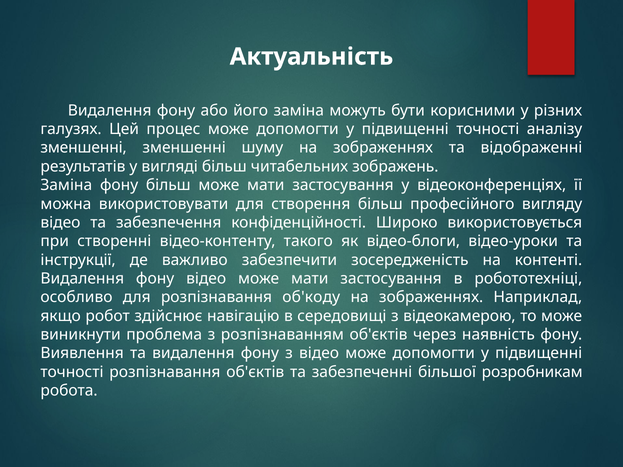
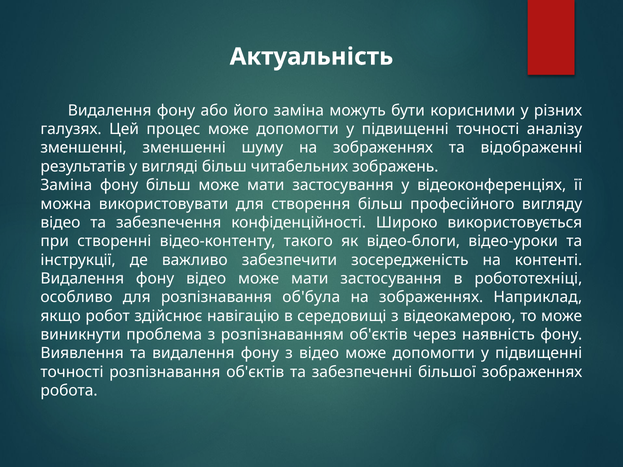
об'коду: об'коду -> об'була (311, 297)
більшої розробникам: розробникам -> зображеннях (532, 372)
